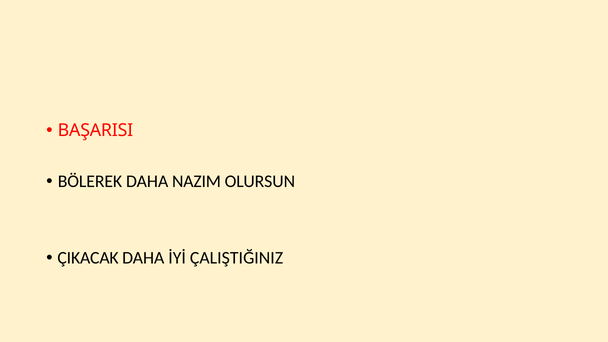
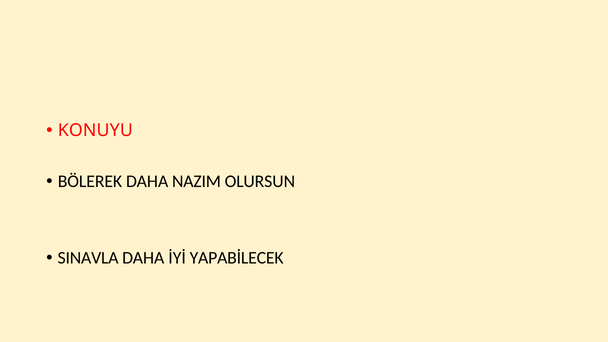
BAŞARISI: BAŞARISI -> KONUYU (95, 130)
ÇIKACAK: ÇIKACAK -> SINAVLA (88, 258)
ÇALIŞTIĞINIZ: ÇALIŞTIĞINIZ -> YAPABİLECEK (237, 258)
